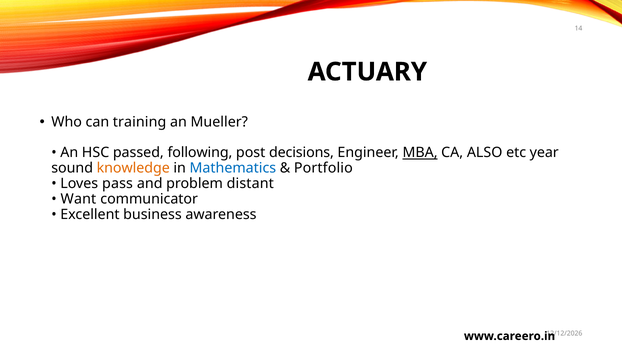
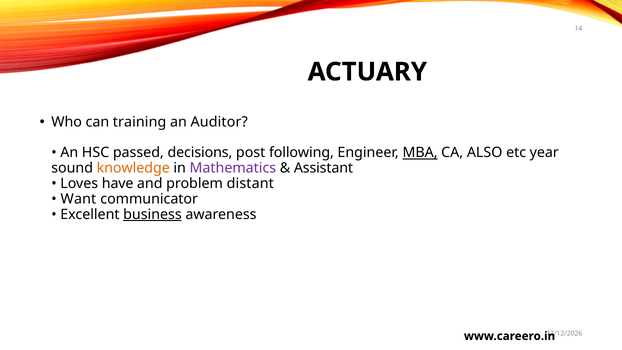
Mueller: Mueller -> Auditor (219, 122)
following: following -> decisions (200, 153)
decisions: decisions -> following (301, 153)
Mathematics colour: blue -> purple (233, 168)
Portfolio: Portfolio -> Assistant (323, 168)
pass: pass -> have (118, 183)
business underline: none -> present (152, 214)
